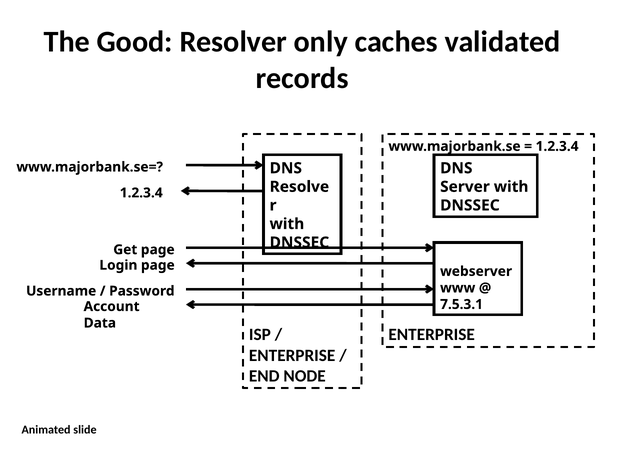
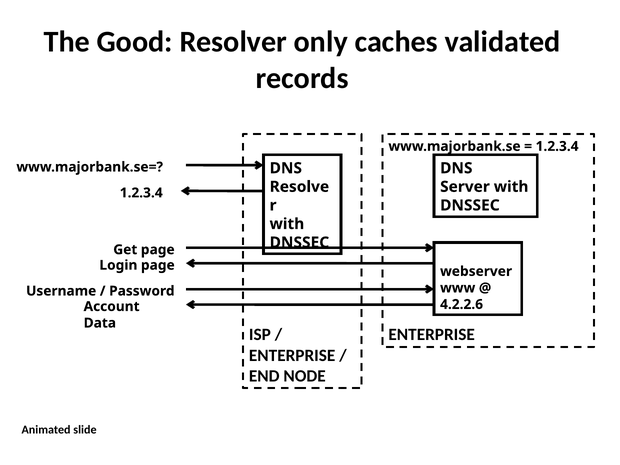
7.5.3.1: 7.5.3.1 -> 4.2.2.6 (462, 304)
